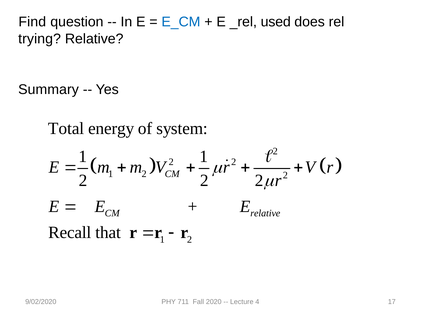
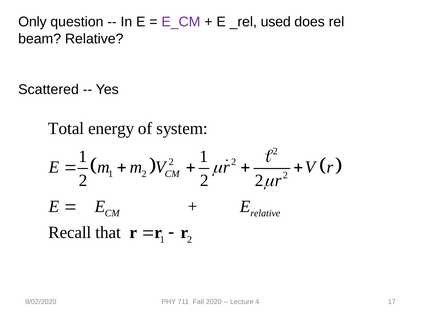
Find: Find -> Only (32, 22)
E_CM colour: blue -> purple (181, 22)
trying: trying -> beam (40, 39)
Summary: Summary -> Scattered (49, 89)
